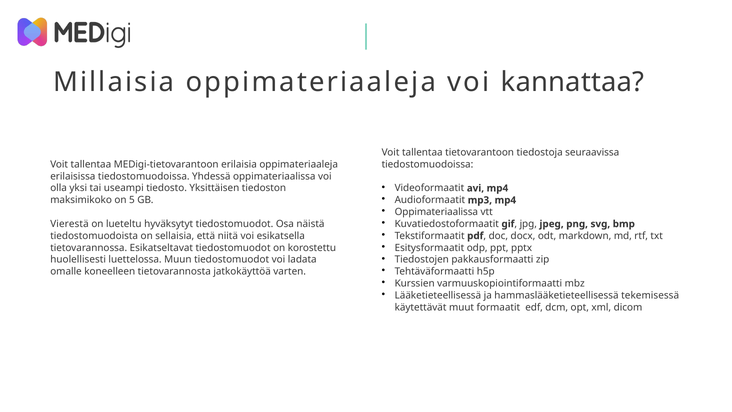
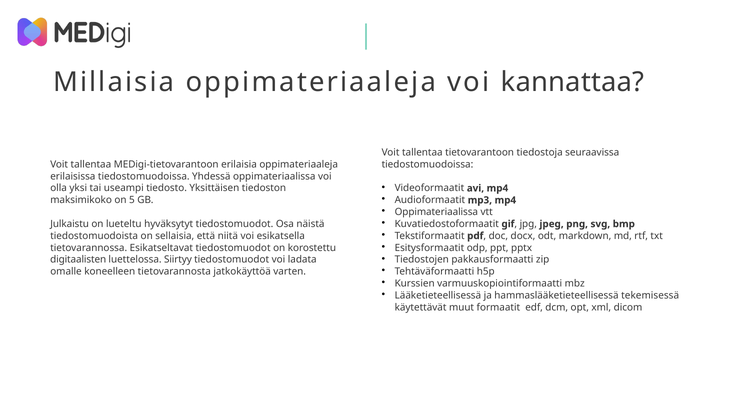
Vierestä: Vierestä -> Julkaistu (70, 224)
huolellisesti: huolellisesti -> digitaalisten (78, 260)
Muun: Muun -> Siirtyy (178, 260)
